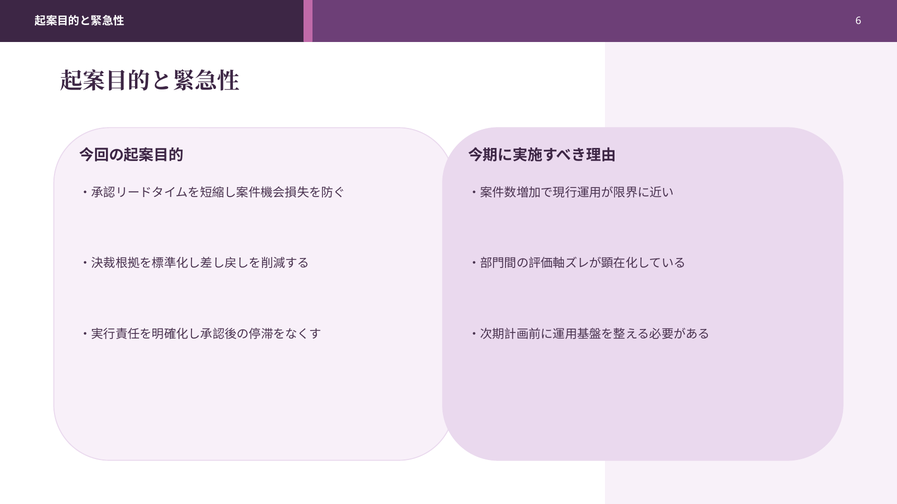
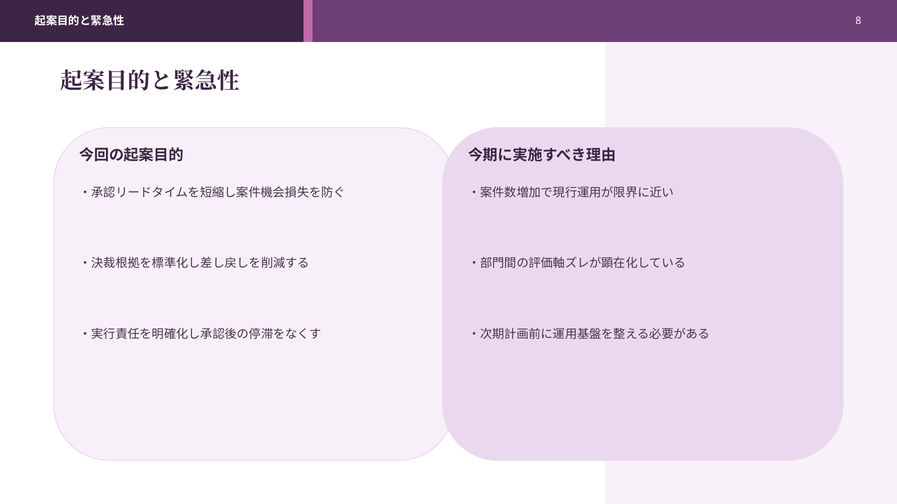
6: 6 -> 8 (858, 21)
